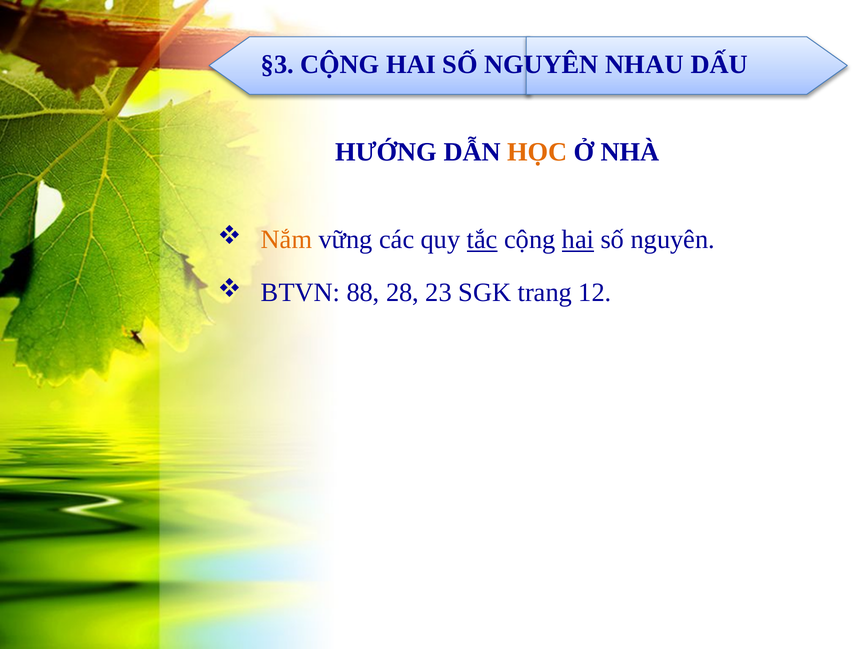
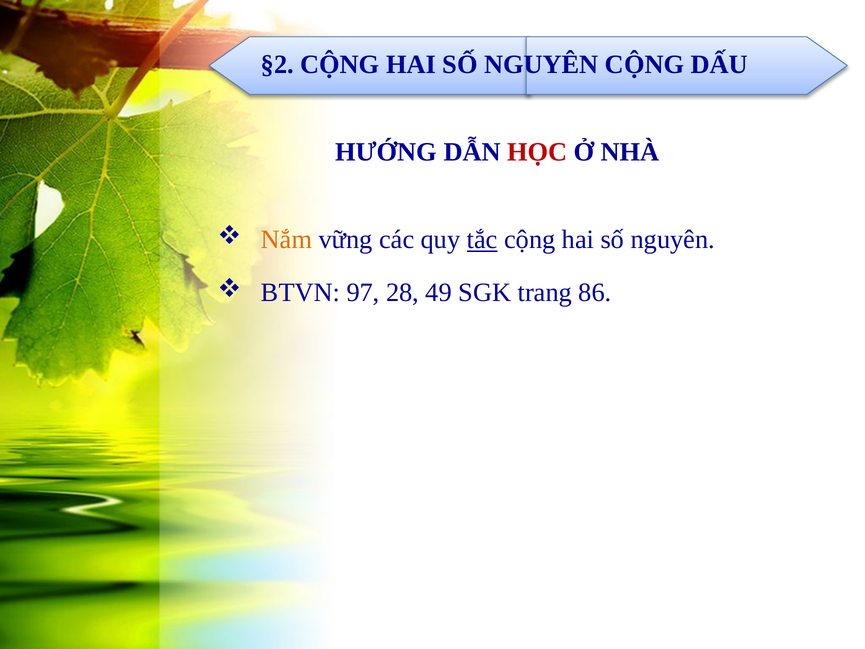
§3: §3 -> §2 (277, 65)
NGUYÊN NHAU: NHAU -> CỘNG (645, 65)
HỌC colour: orange -> red (537, 152)
hai underline: present -> none (578, 240)
88: 88 -> 97 (363, 292)
23: 23 -> 49 (439, 292)
12: 12 -> 86 (595, 292)
